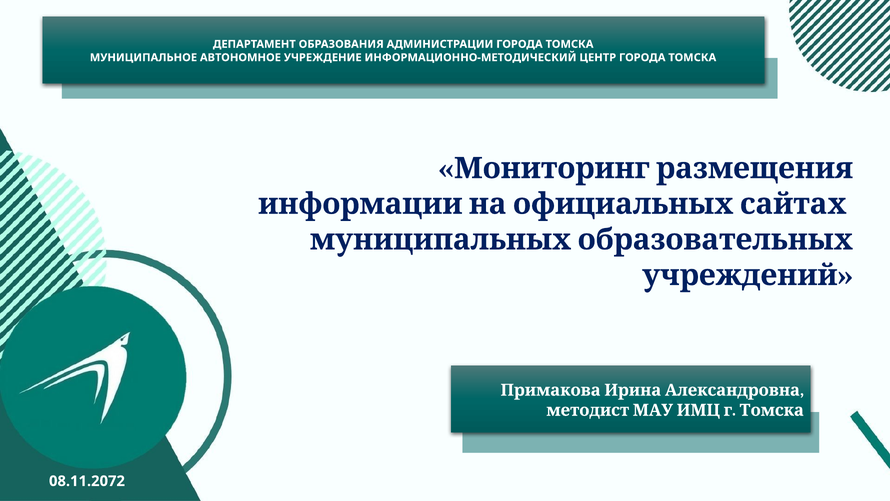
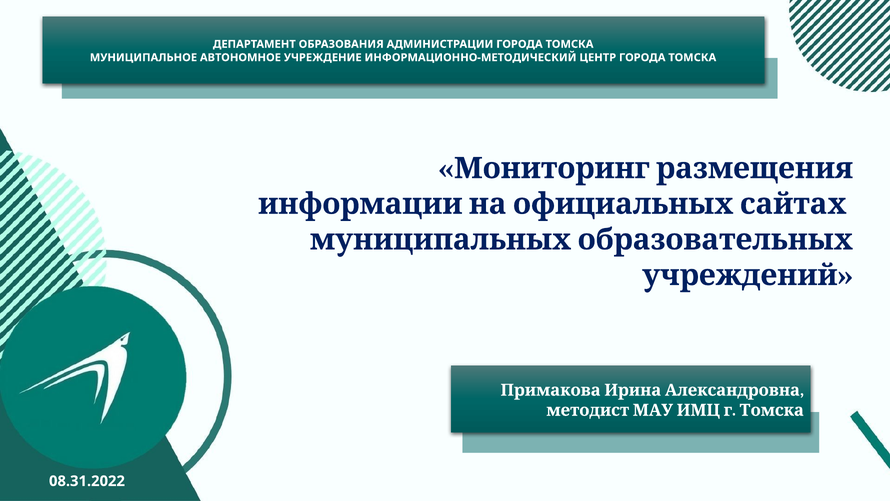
08.11.2072: 08.11.2072 -> 08.31.2022 (87, 481)
